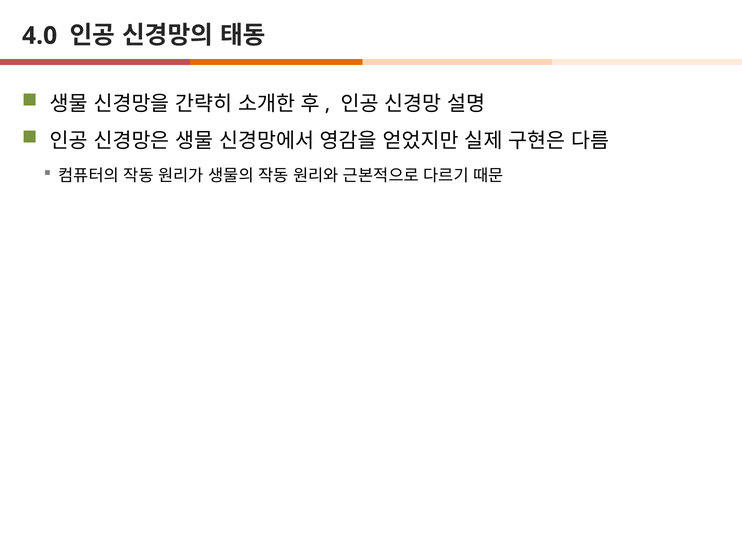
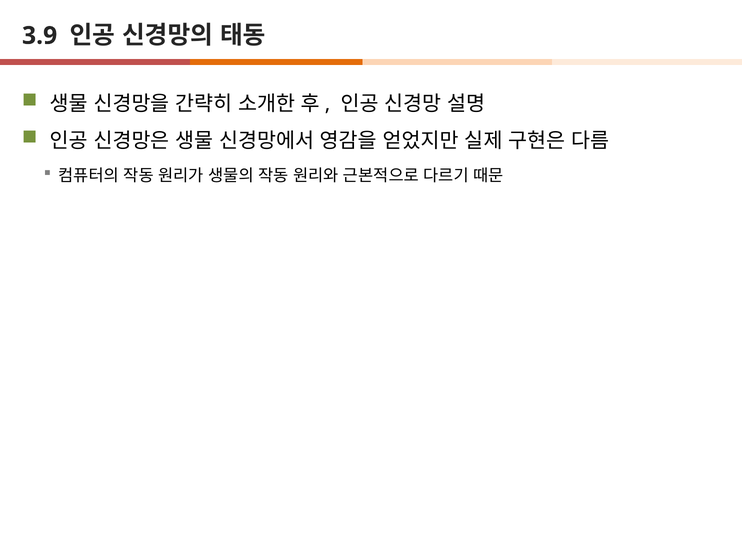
4.0: 4.0 -> 3.9 (40, 36)
